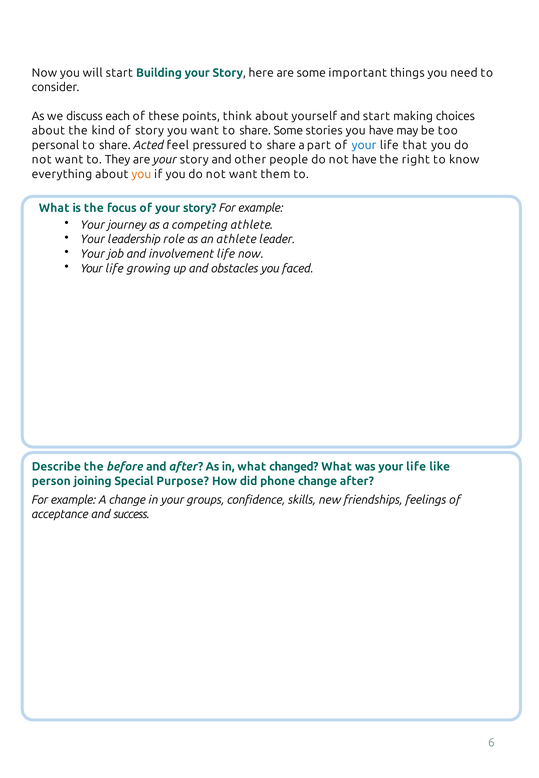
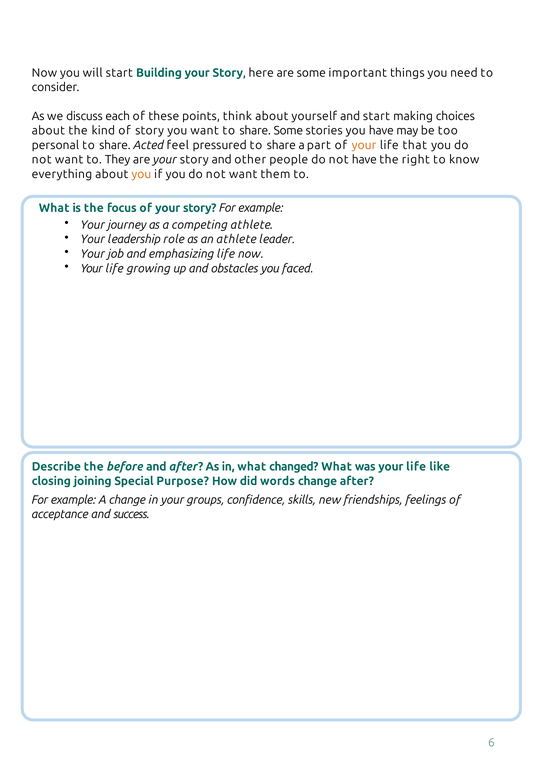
your colour: blue -> orange (364, 145)
involvement: involvement -> emphasizing (182, 254)
person: person -> closing (51, 481)
phone: phone -> words (277, 481)
